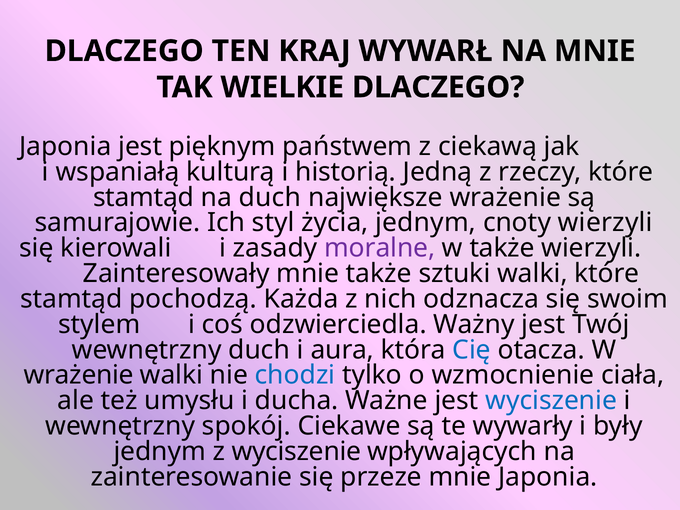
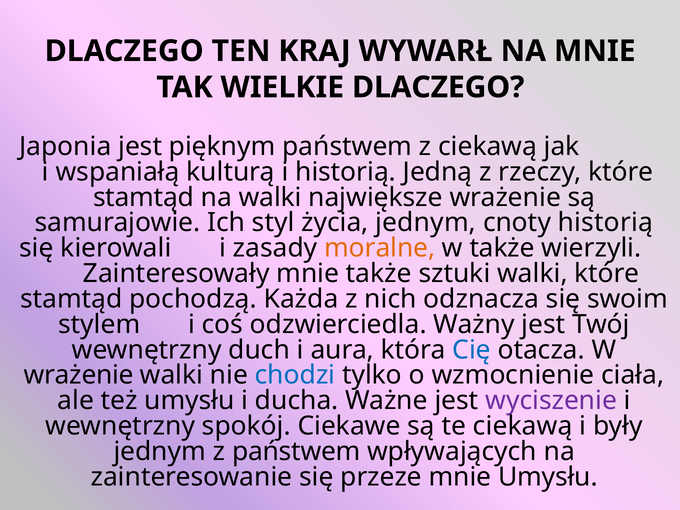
na duch: duch -> walki (270, 197)
cnoty wierzyli: wierzyli -> historią (605, 223)
moralne colour: purple -> orange (380, 248)
wyciszenie colour: blue -> purple (551, 401)
te wywarły: wywarły -> ciekawą (523, 426)
z wyciszenie: wyciszenie -> państwem (296, 451)
mnie Japonia: Japonia -> Umysłu (548, 477)
